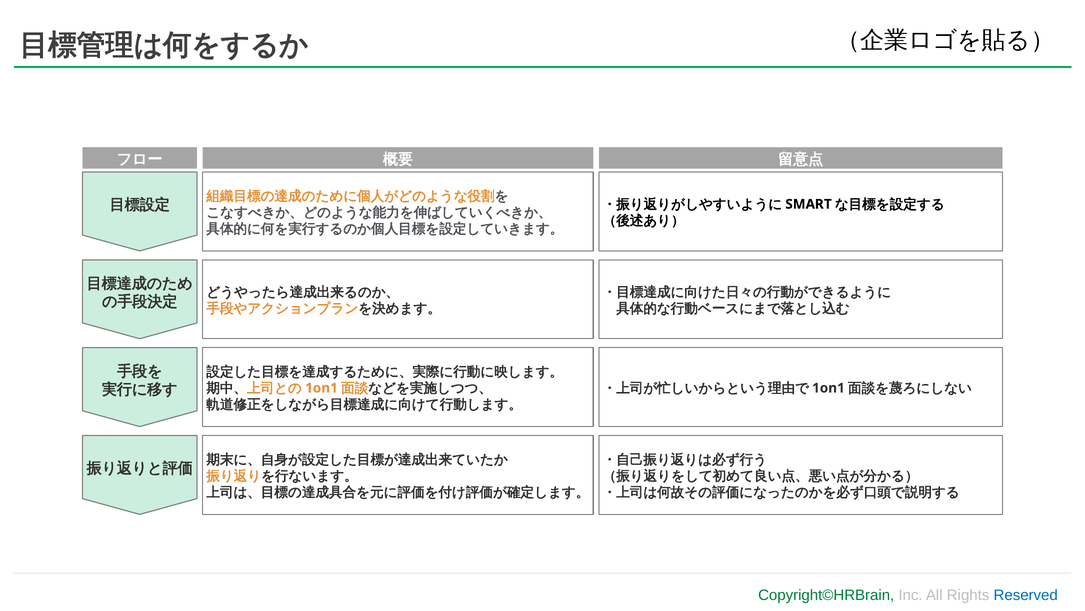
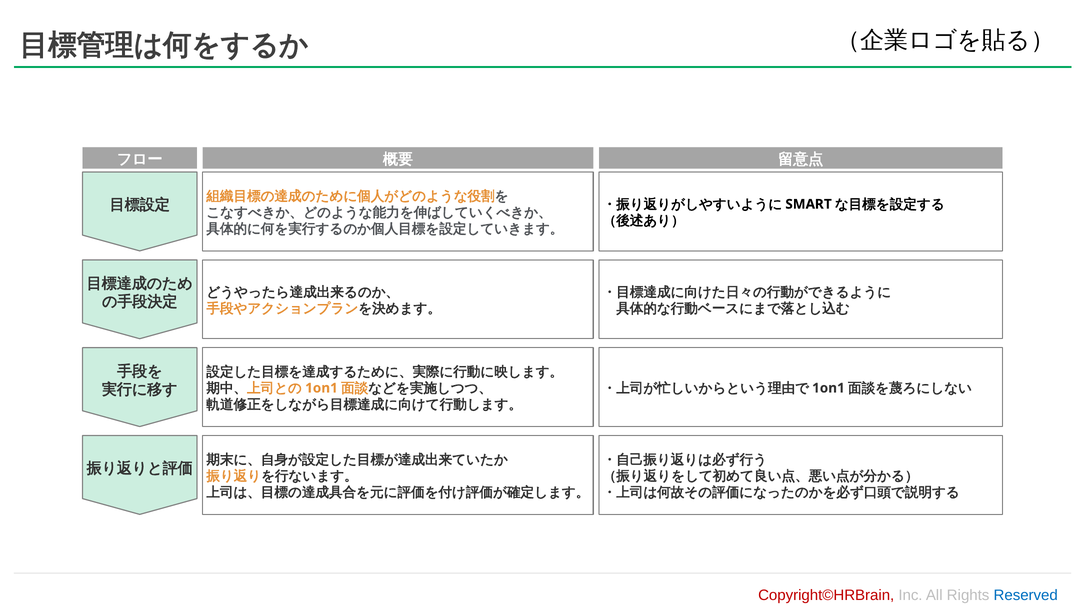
Copyright©HRBrain colour: green -> red (826, 595)
